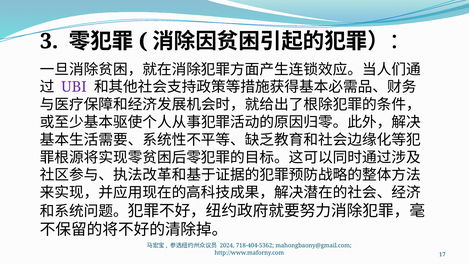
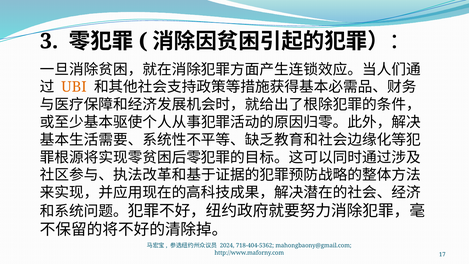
UBI colour: purple -> orange (74, 87)
